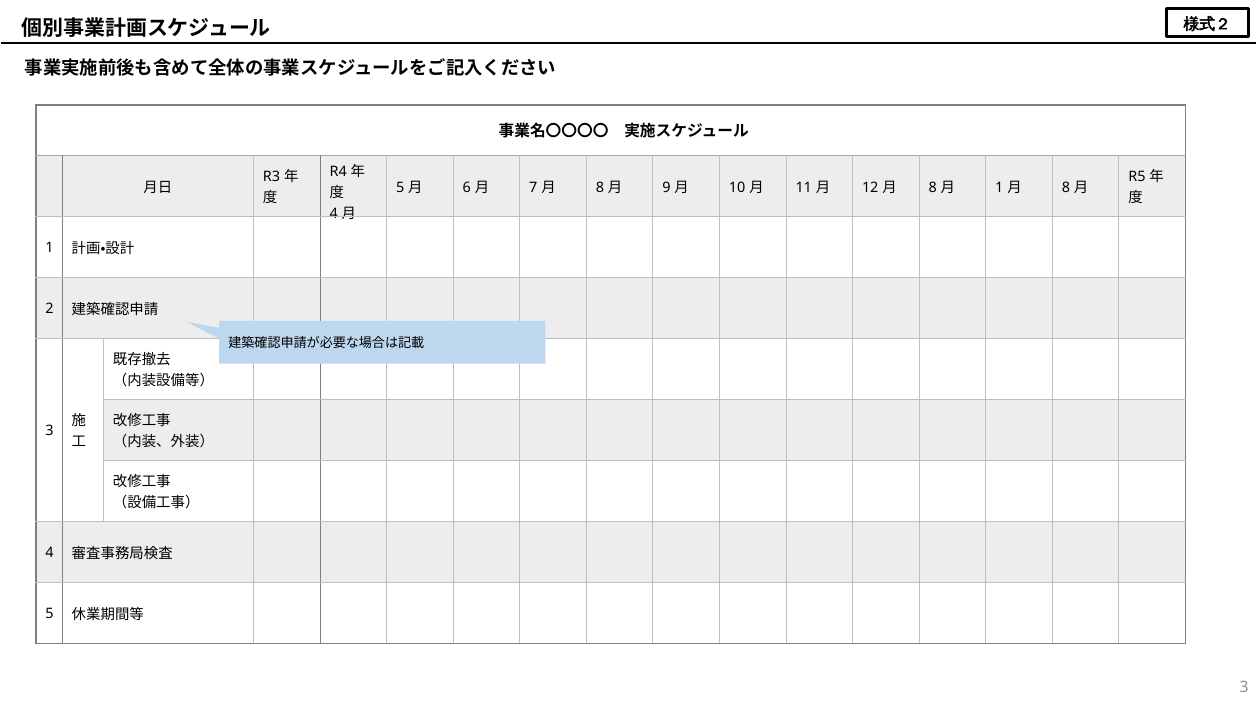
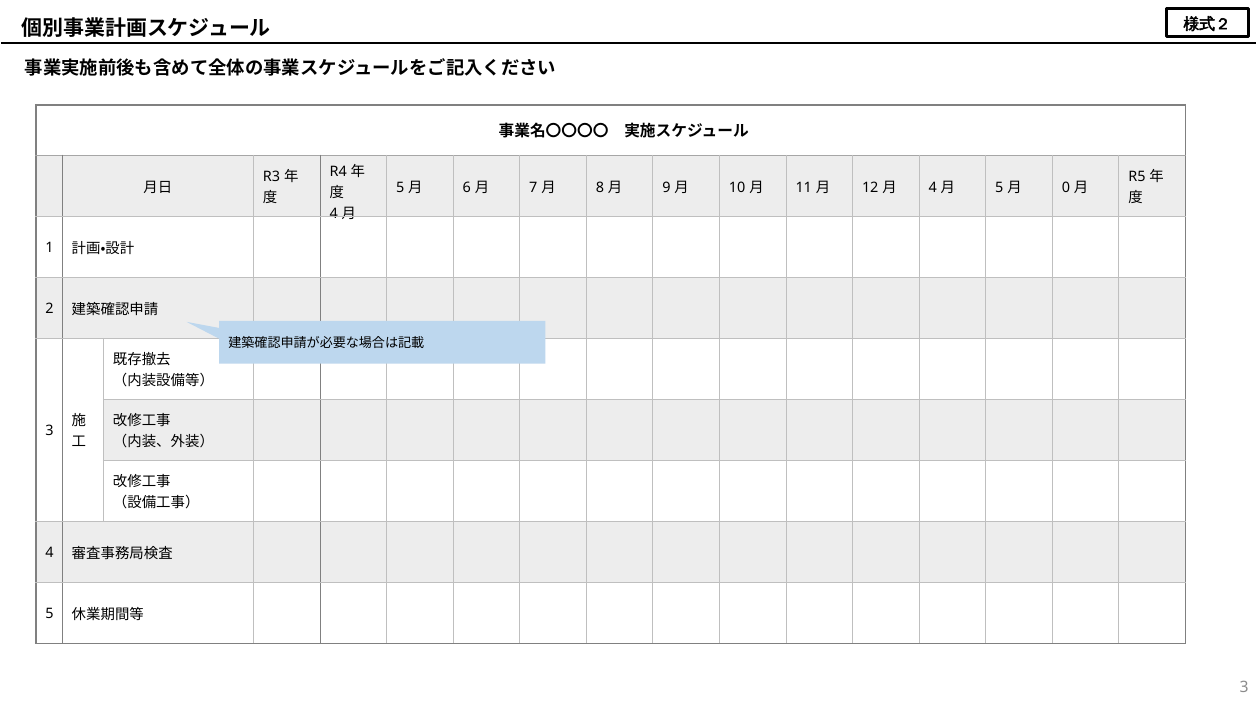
8: 8 -> 4 (933, 187)
1: 1 -> 5 (999, 187)
8: 8 -> 0 (1066, 187)
